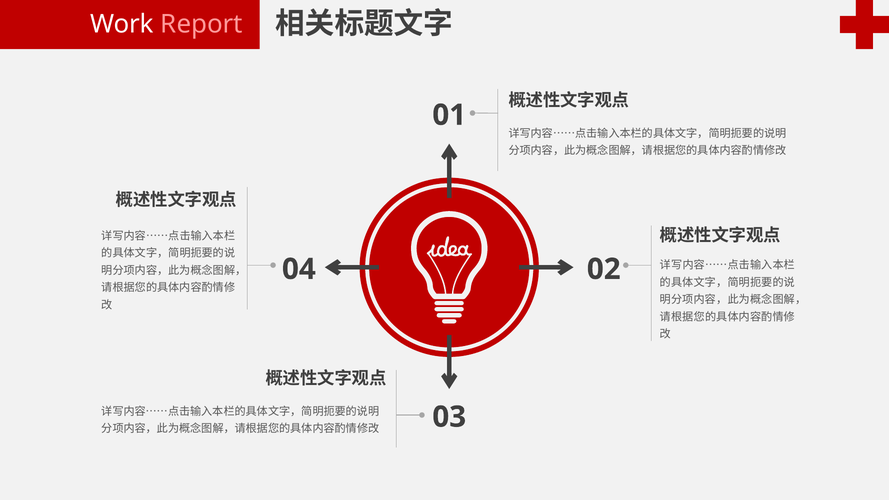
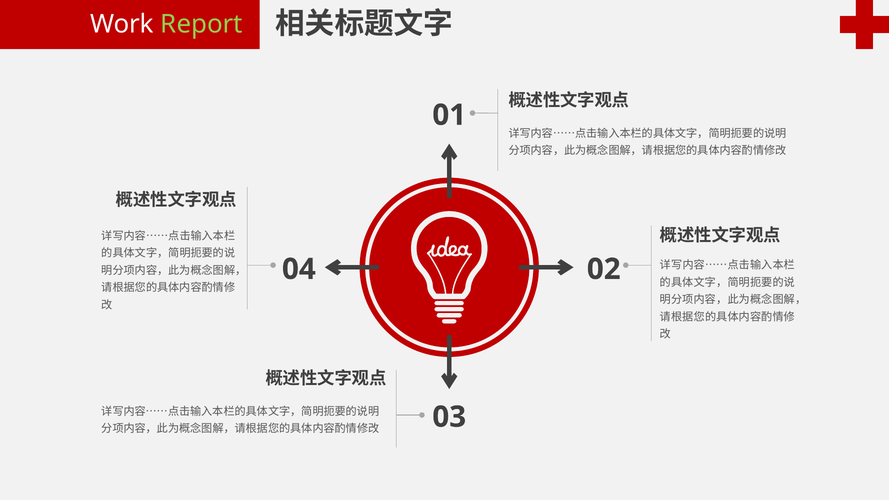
Report colour: pink -> light green (202, 24)
